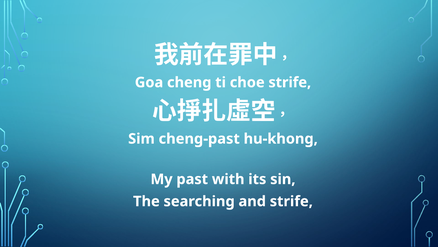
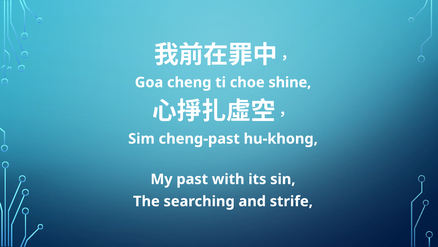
choe strife: strife -> shine (290, 82)
